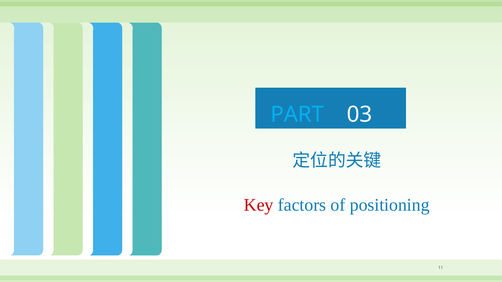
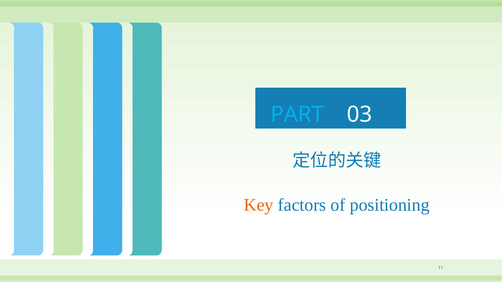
Key colour: red -> orange (259, 205)
